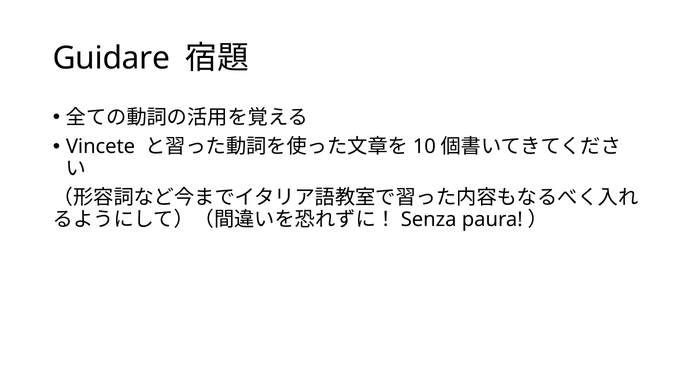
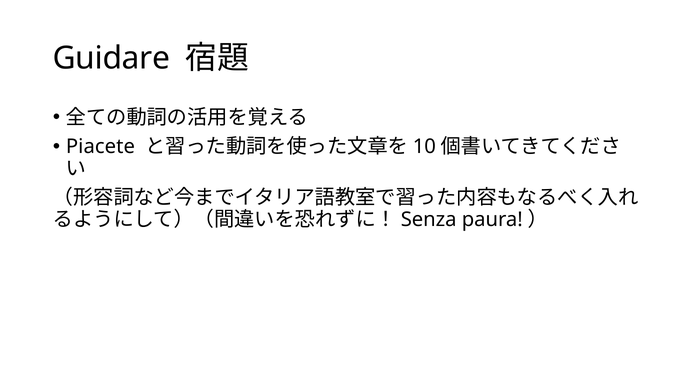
Vincete: Vincete -> Piacete (100, 146)
